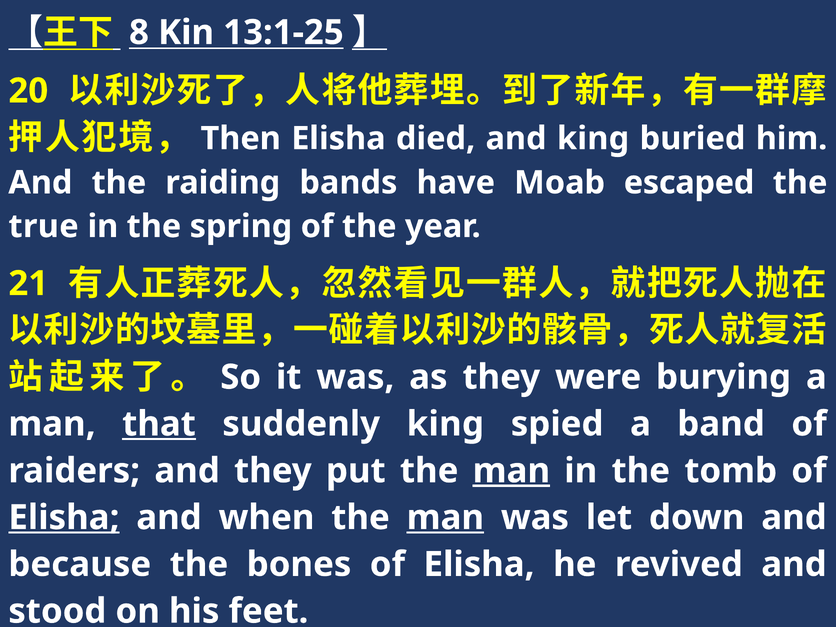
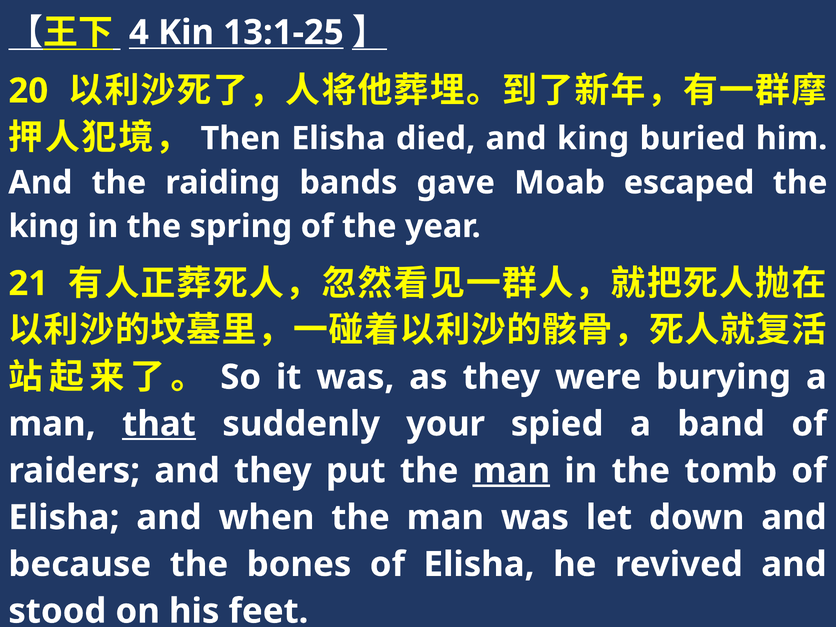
8: 8 -> 4 (139, 33)
have: have -> gave (456, 183)
true: true -> king (44, 226)
suddenly king: king -> your (446, 424)
Elisha underline: present -> none (64, 518)
man underline: present -> none (445, 518)
